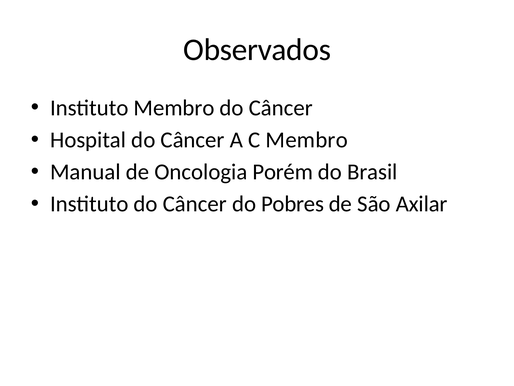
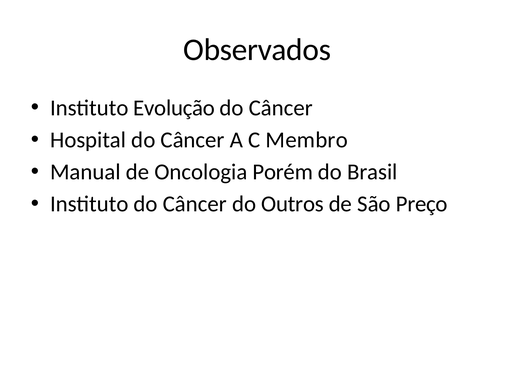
Instituto Membro: Membro -> Evolução (174, 108)
Pobres: Pobres -> Outros (293, 204)
Axilar: Axilar -> Preço (422, 204)
